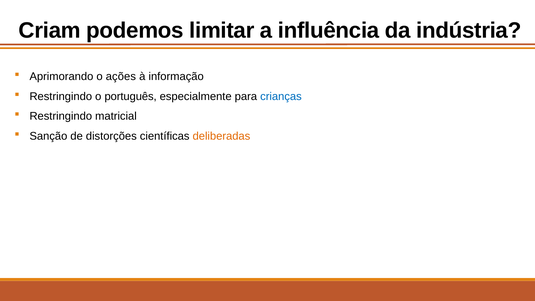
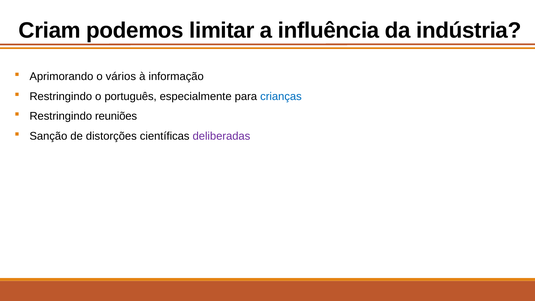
ações: ações -> vários (121, 76)
matricial: matricial -> reuniões (116, 116)
deliberadas colour: orange -> purple (221, 136)
